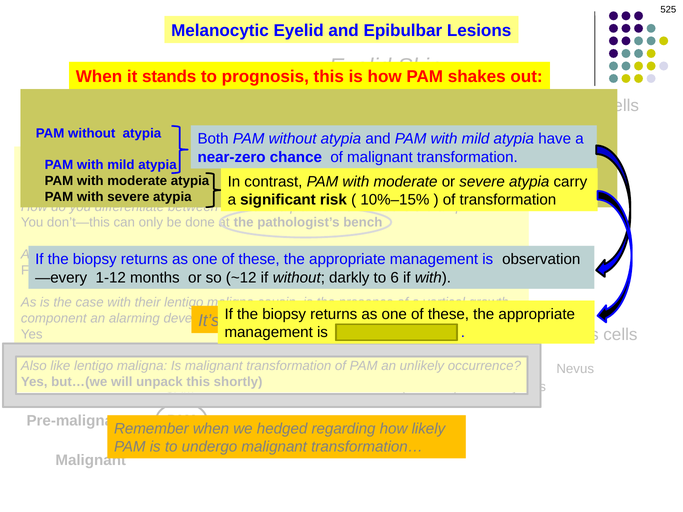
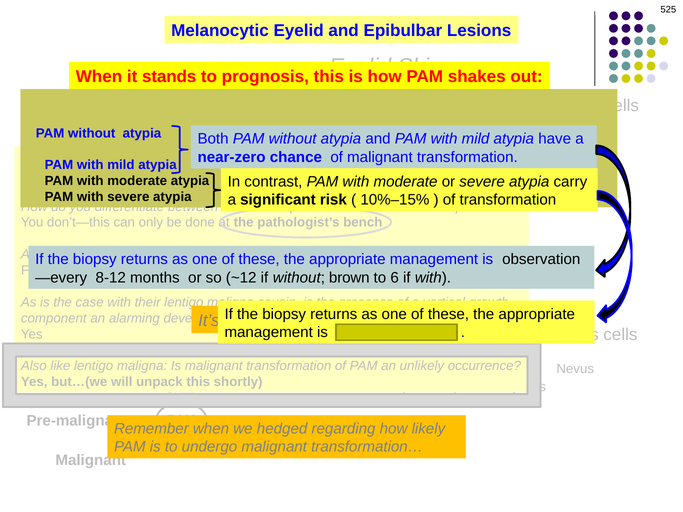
1-12: 1-12 -> 8-12 (111, 278)
darkly: darkly -> brown (349, 278)
